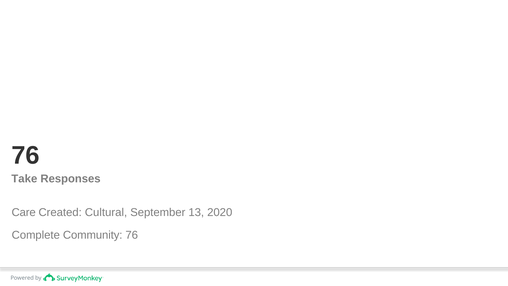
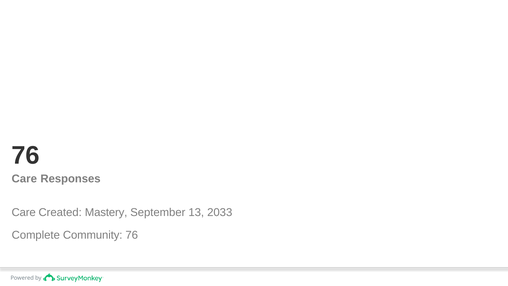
Take: Take -> Care (24, 179)
Cultural: Cultural -> Mastery (106, 212)
2020: 2020 -> 2033 (220, 212)
